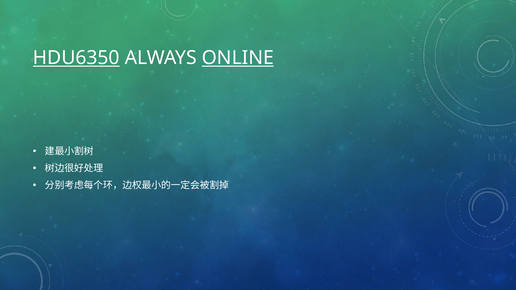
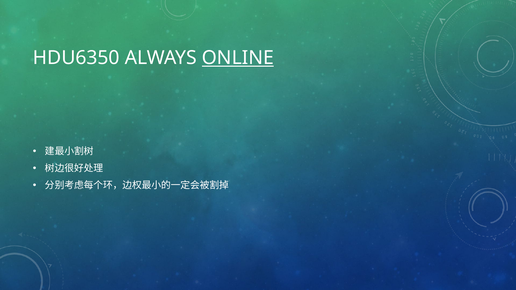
HDU6350 underline: present -> none (76, 58)
